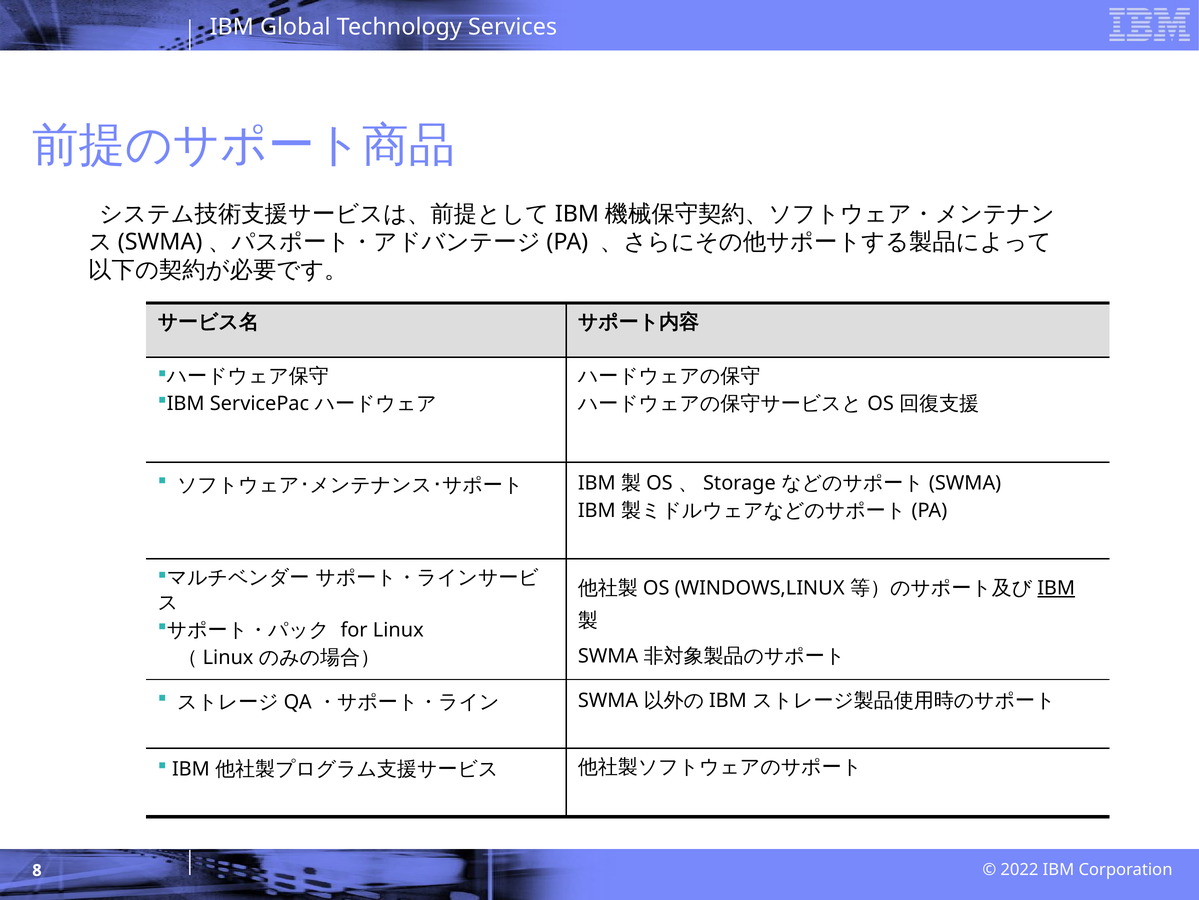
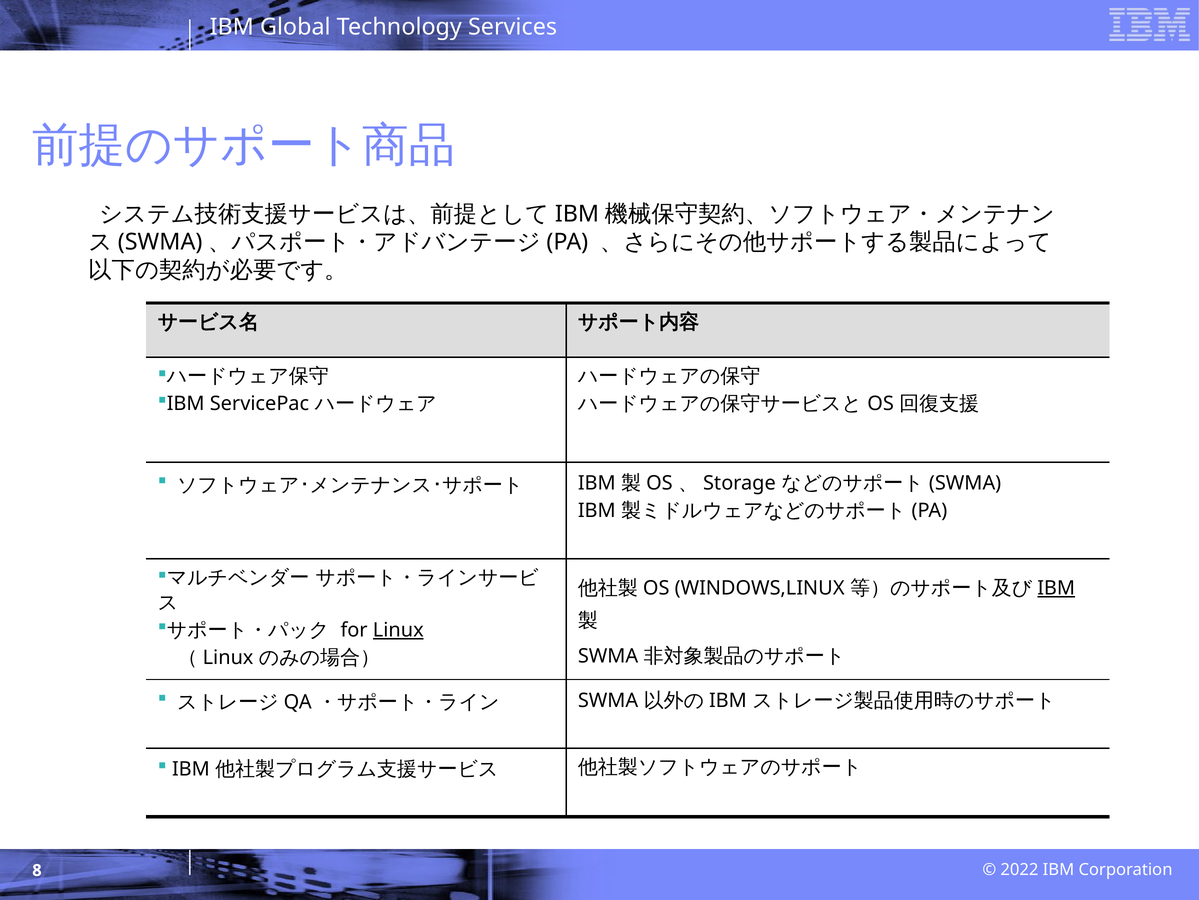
Linux underline: none -> present (398, 630)
